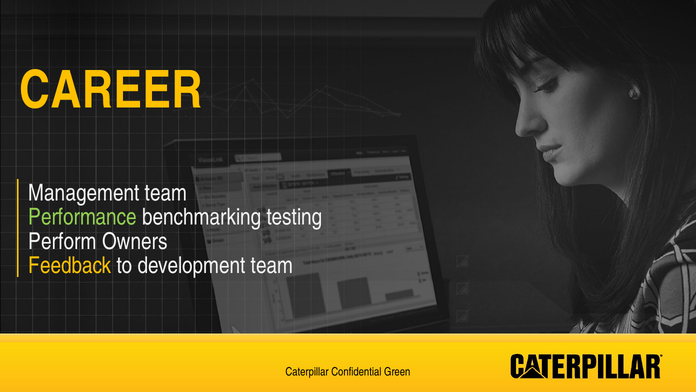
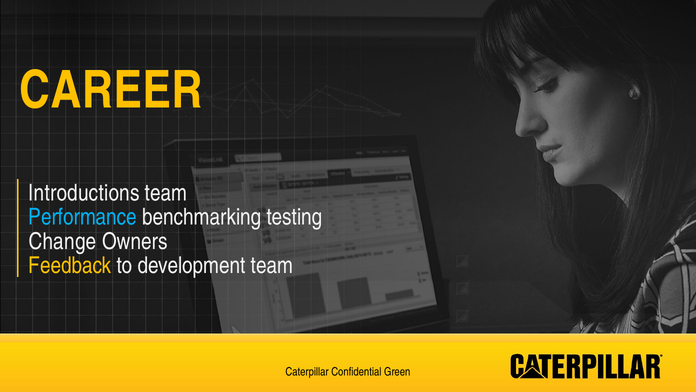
Management: Management -> Introductions (84, 193)
Performance colour: light green -> light blue (83, 217)
Perform: Perform -> Change (63, 241)
